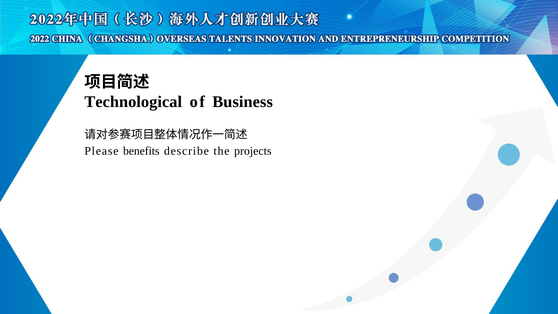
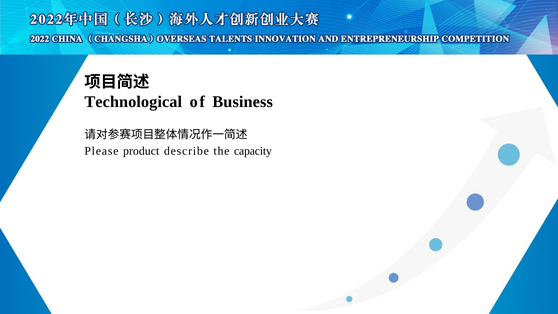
benefits: benefits -> product (141, 151)
projects: projects -> capacity (253, 151)
